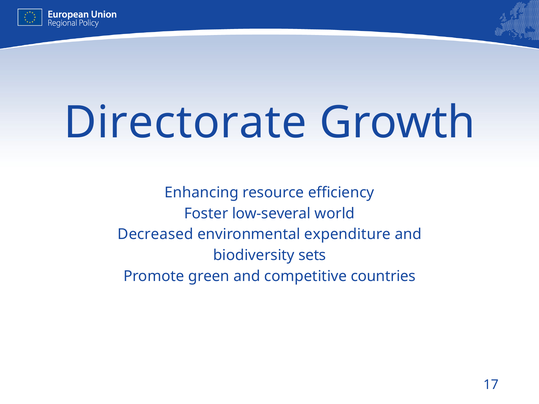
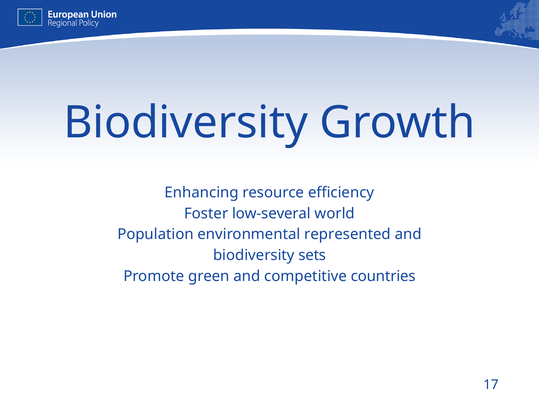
Directorate: Directorate -> Biodiversity (186, 123)
Decreased: Decreased -> Population (156, 235)
expenditure: expenditure -> represented (348, 235)
